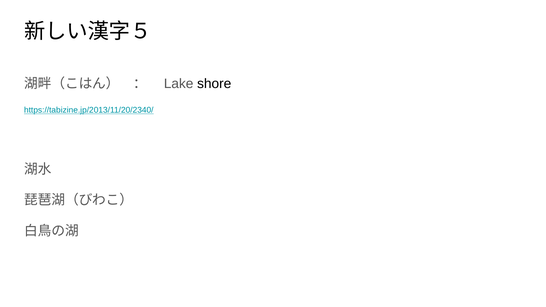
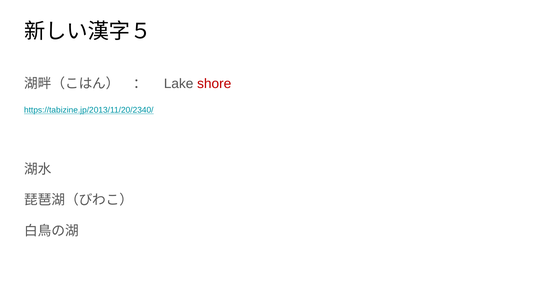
shore colour: black -> red (214, 84)
